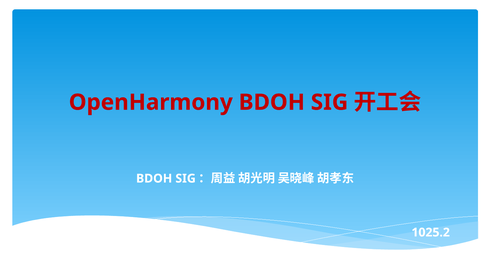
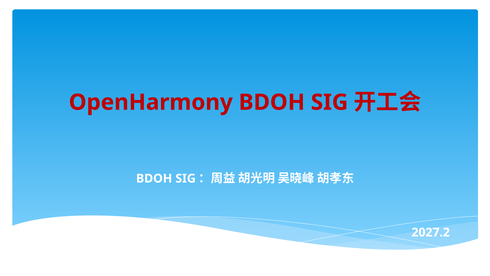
1025.2: 1025.2 -> 2027.2 (431, 232)
